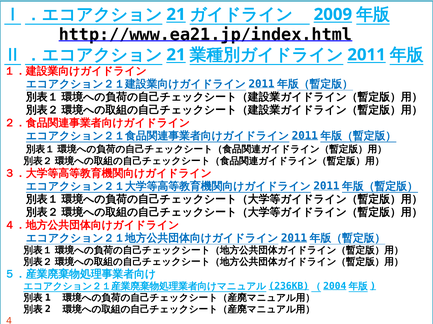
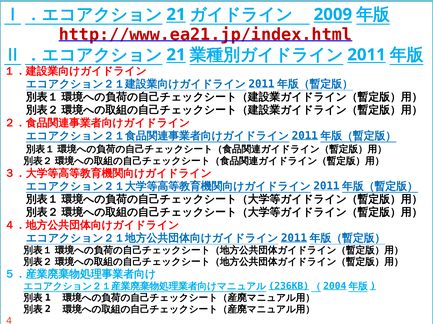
http://www.ea21.jp/index.html colour: black -> red (205, 35)
